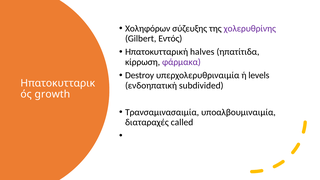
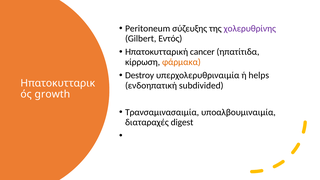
Χοληφόρων: Χοληφόρων -> Peritoneum (148, 28)
halves: halves -> cancer (202, 52)
φάρμακα colour: purple -> orange (181, 62)
levels: levels -> helps (259, 75)
called: called -> digest (182, 122)
